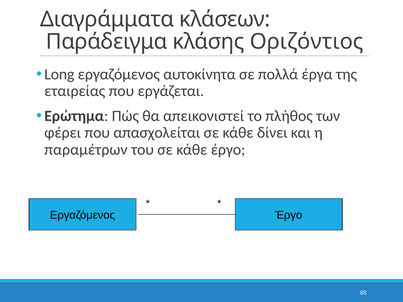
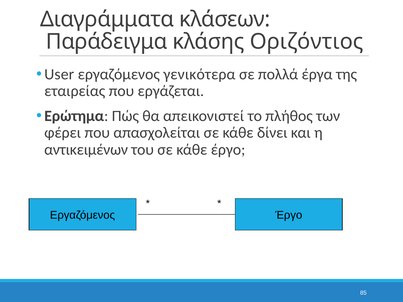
Long: Long -> User (59, 74)
αυτοκίνητα: αυτοκίνητα -> γενικότερα (199, 74)
παραμέτρων: παραμέτρων -> αντικειμένων (86, 150)
